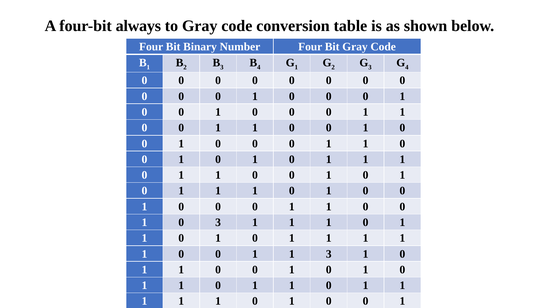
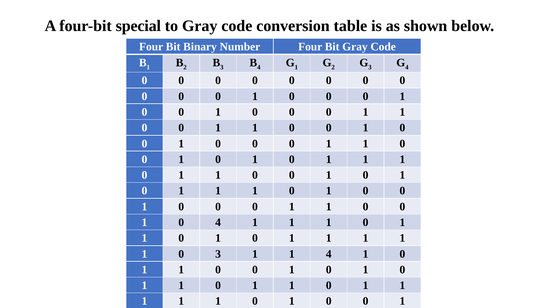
always: always -> special (138, 26)
0 3: 3 -> 4 (218, 222)
0: 0 -> 3 (218, 254)
1 3: 3 -> 4 (329, 254)
